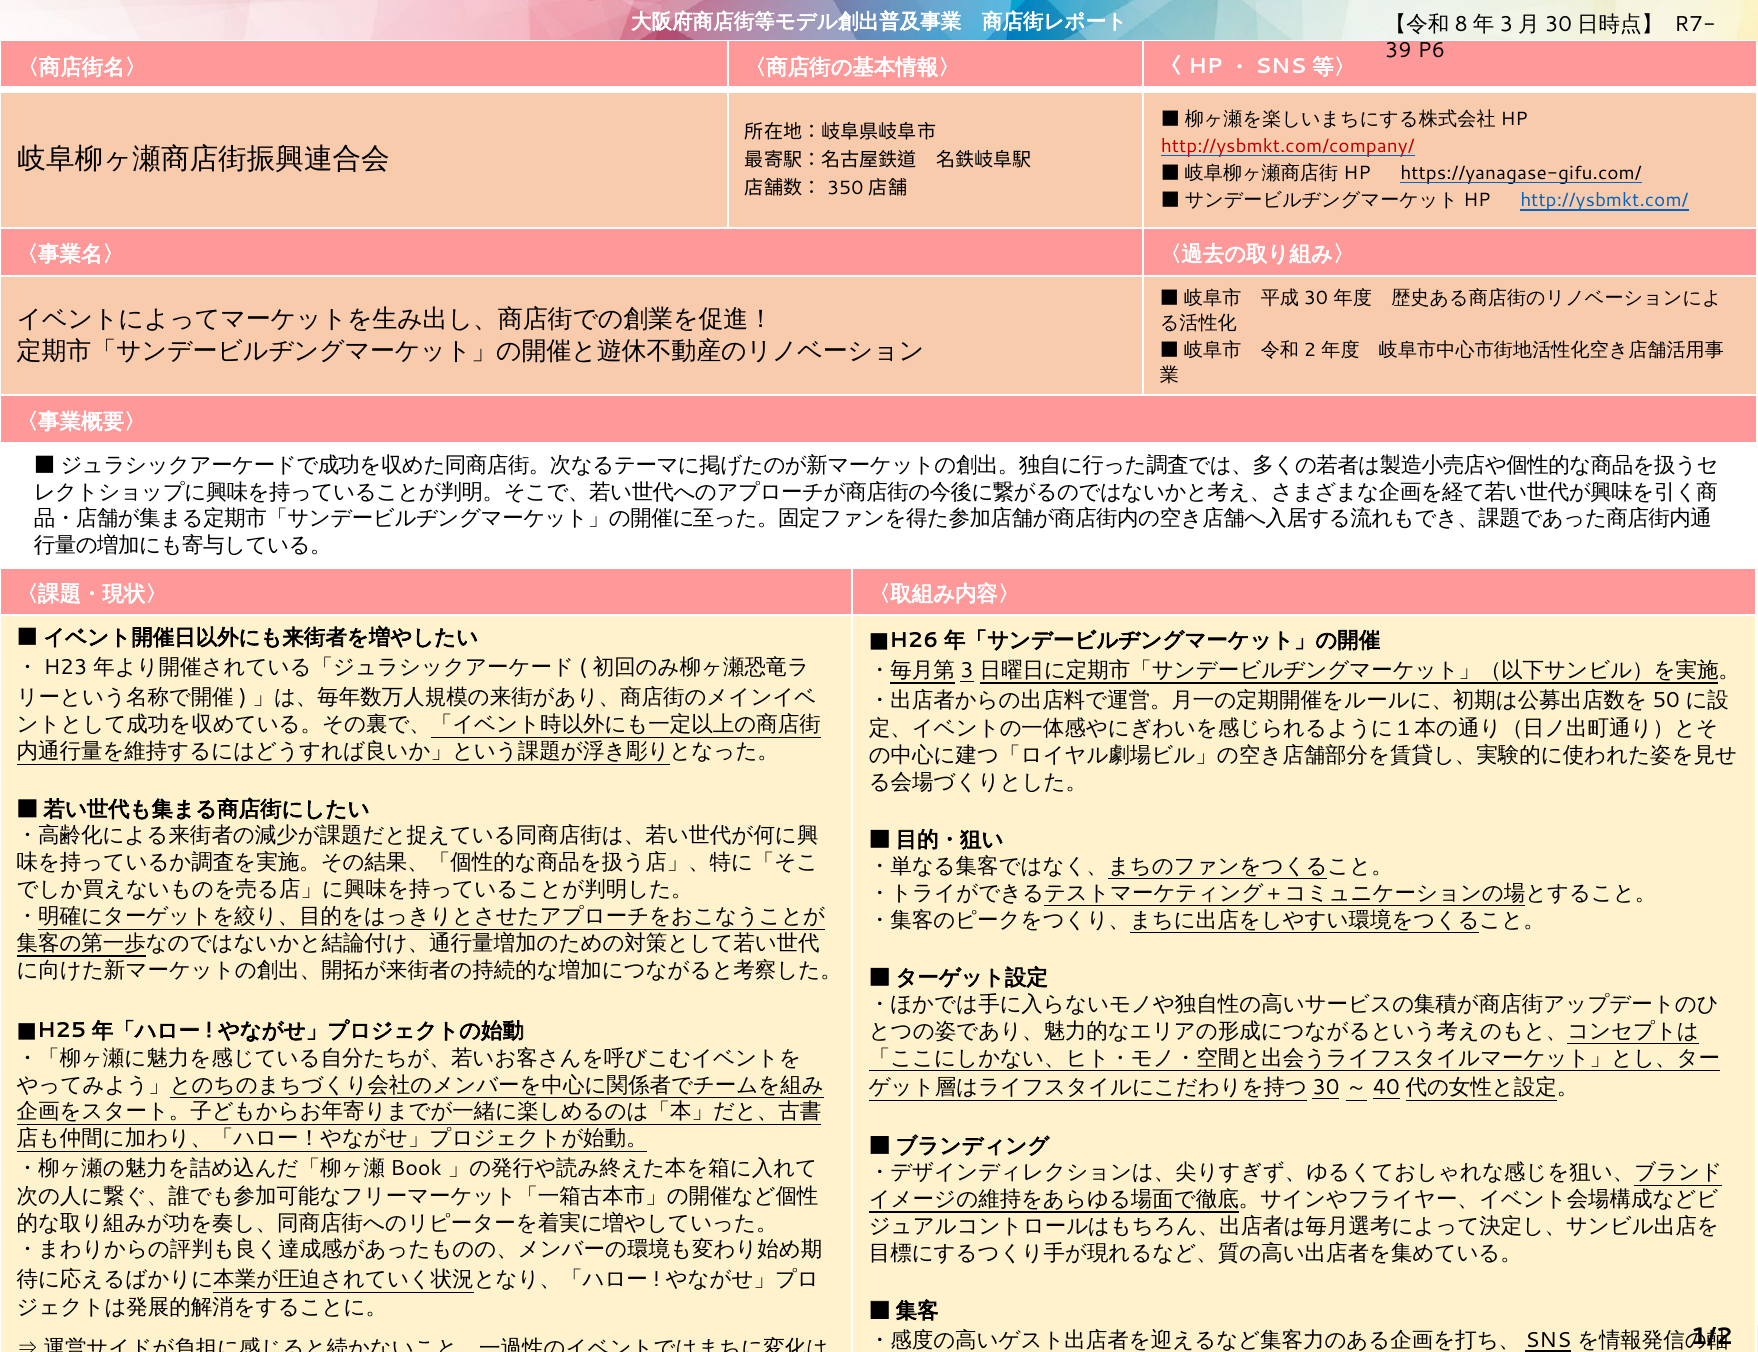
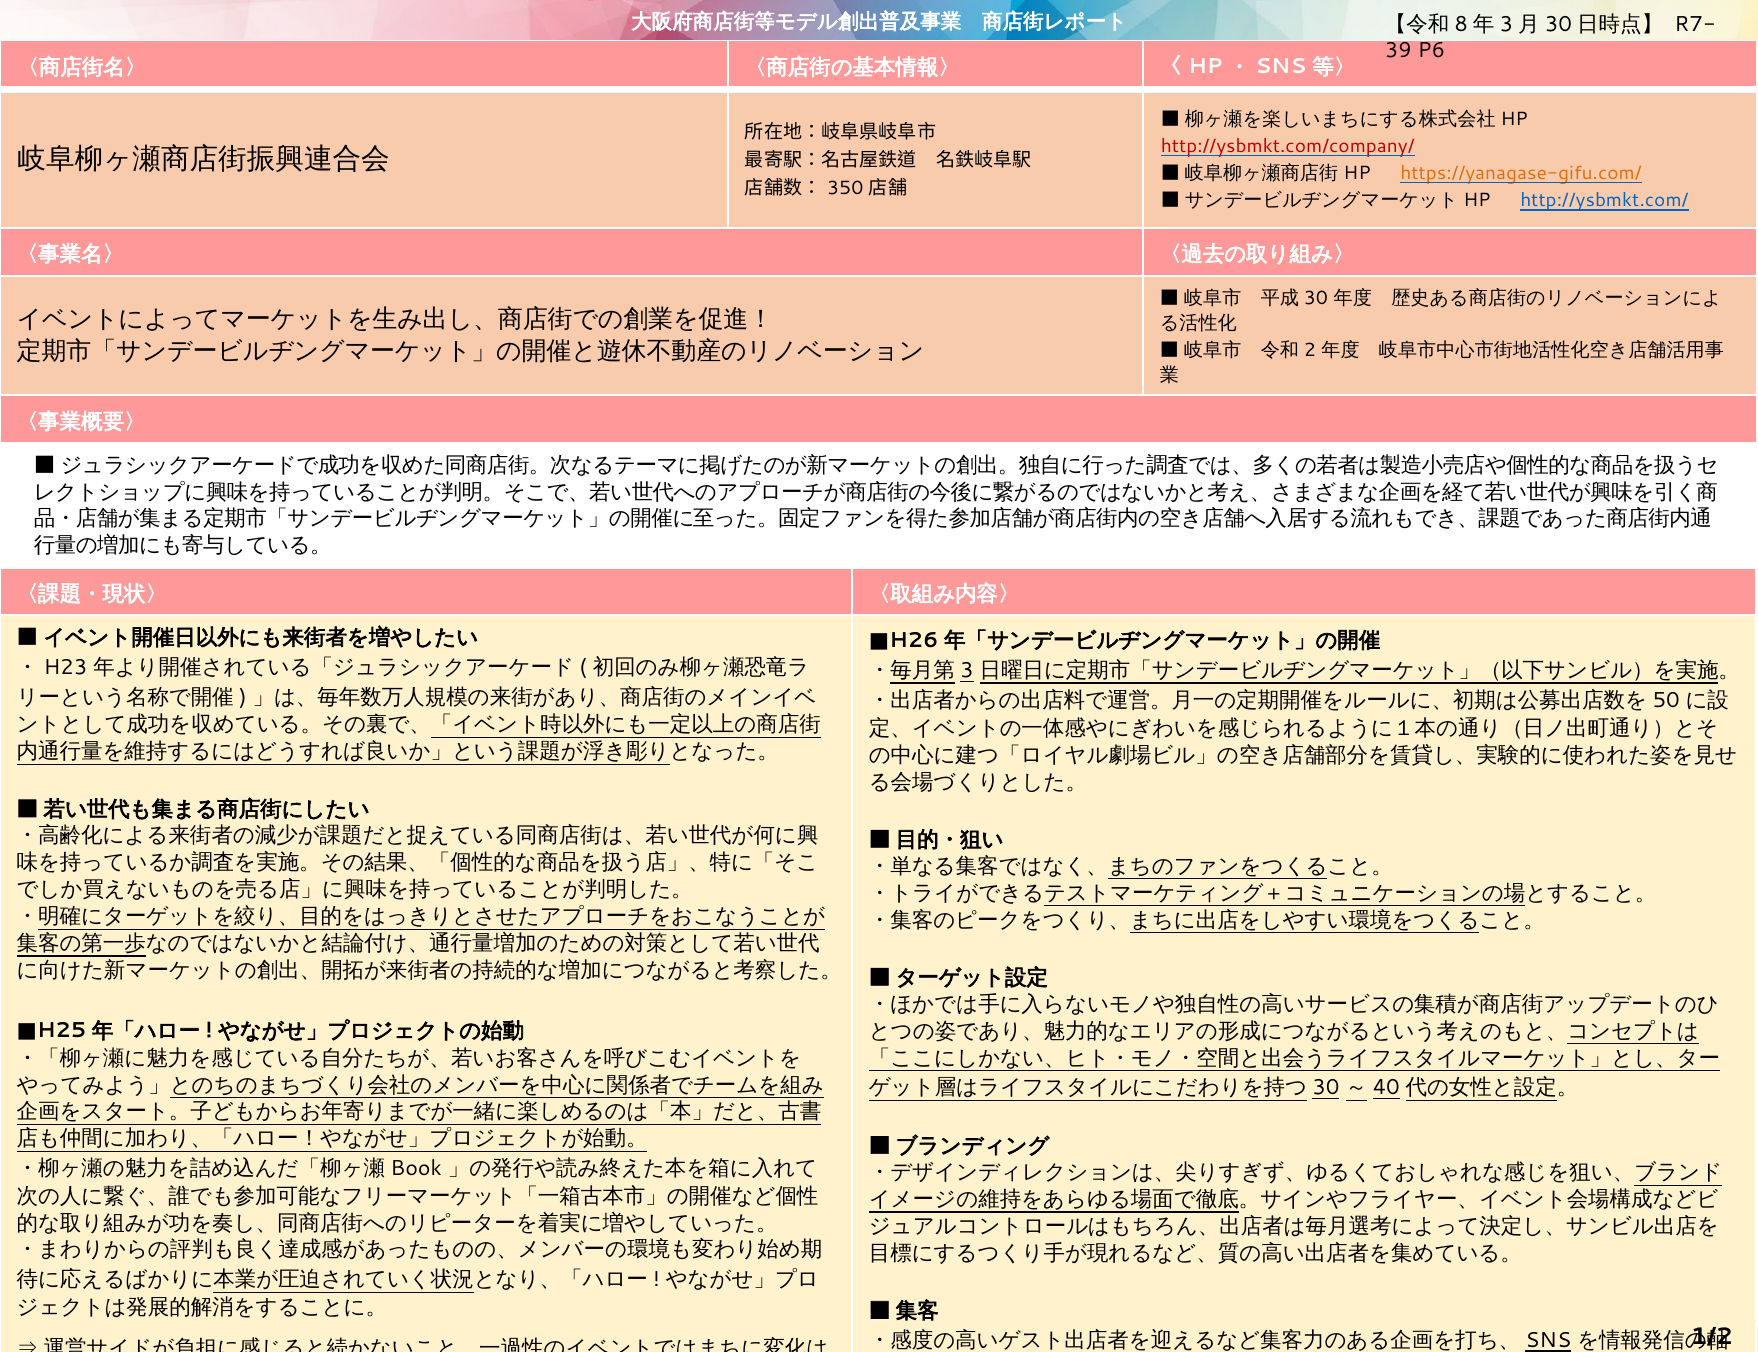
https://yanagase-gifu.com/ colour: black -> orange (1521, 173)
